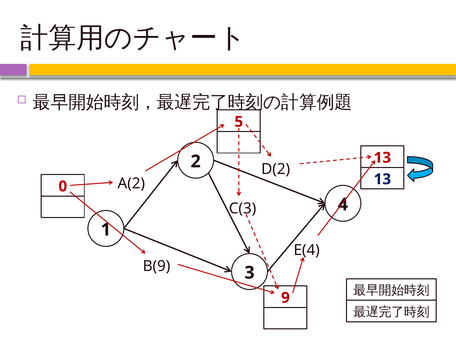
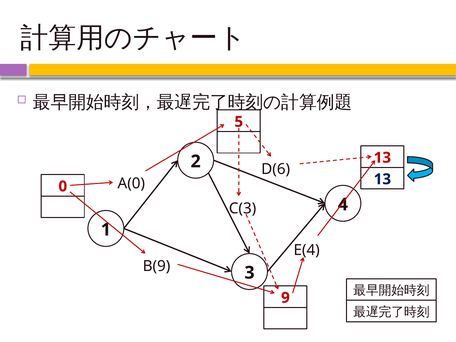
D(2: D(2 -> D(6 (276, 169)
A(2: A(2 -> A(0 (131, 183)
